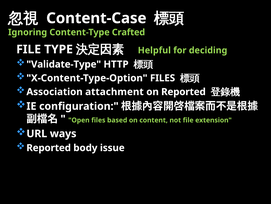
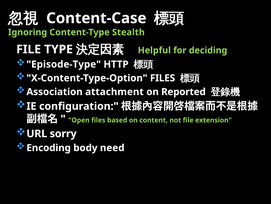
Crafted: Crafted -> Stealth (128, 32)
Validate-Type: Validate-Type -> Episode-Type (64, 64)
ways: ways -> sorry (63, 133)
Reported: Reported -> Encoding (49, 147)
issue: issue -> need (112, 147)
